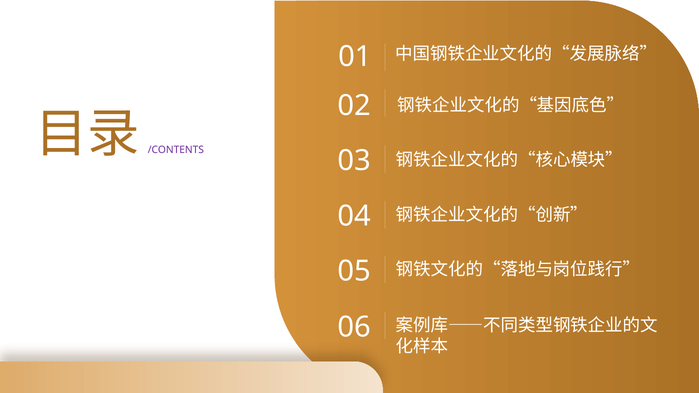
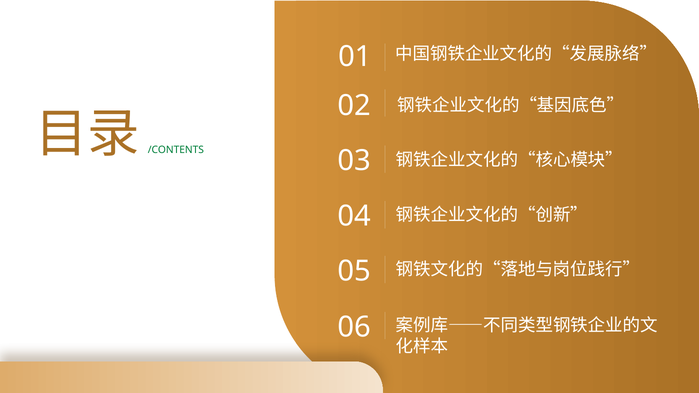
/CONTENTS colour: purple -> green (176, 150)
